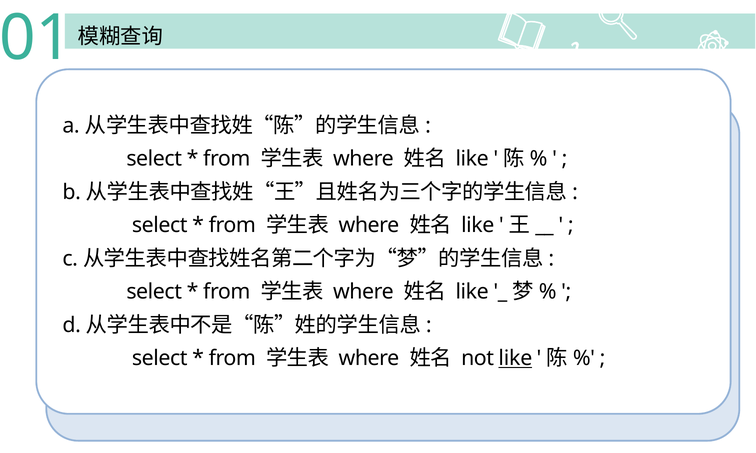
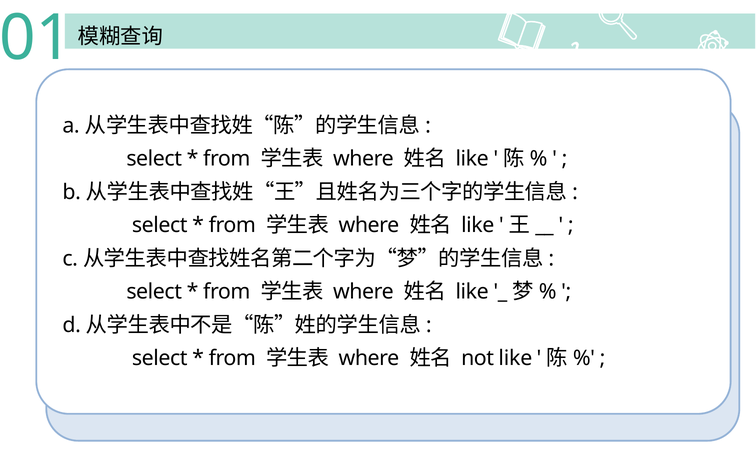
like underline: present -> none (515, 359)
